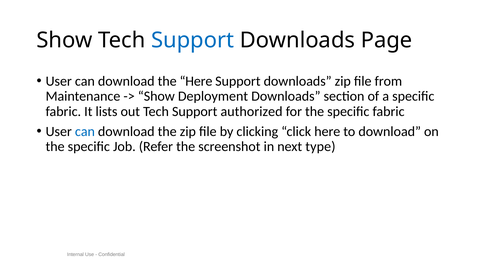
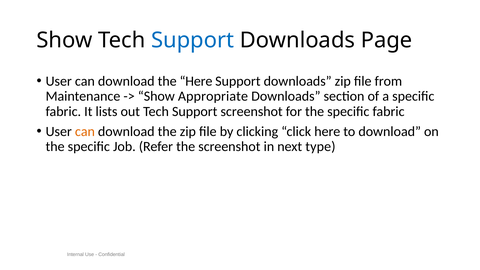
Deployment: Deployment -> Appropriate (213, 96)
Support authorized: authorized -> screenshot (252, 111)
can colour: blue -> orange (85, 132)
